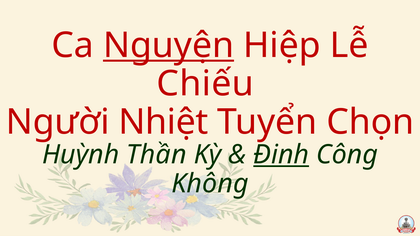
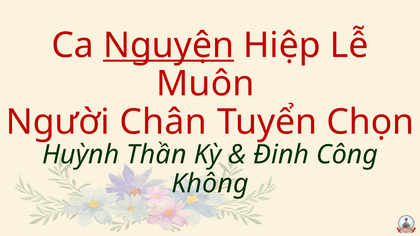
Chiếu: Chiếu -> Muôn (205, 84)
Nhiệt: Nhiệt -> Chân (163, 122)
Đinh underline: present -> none (281, 155)
